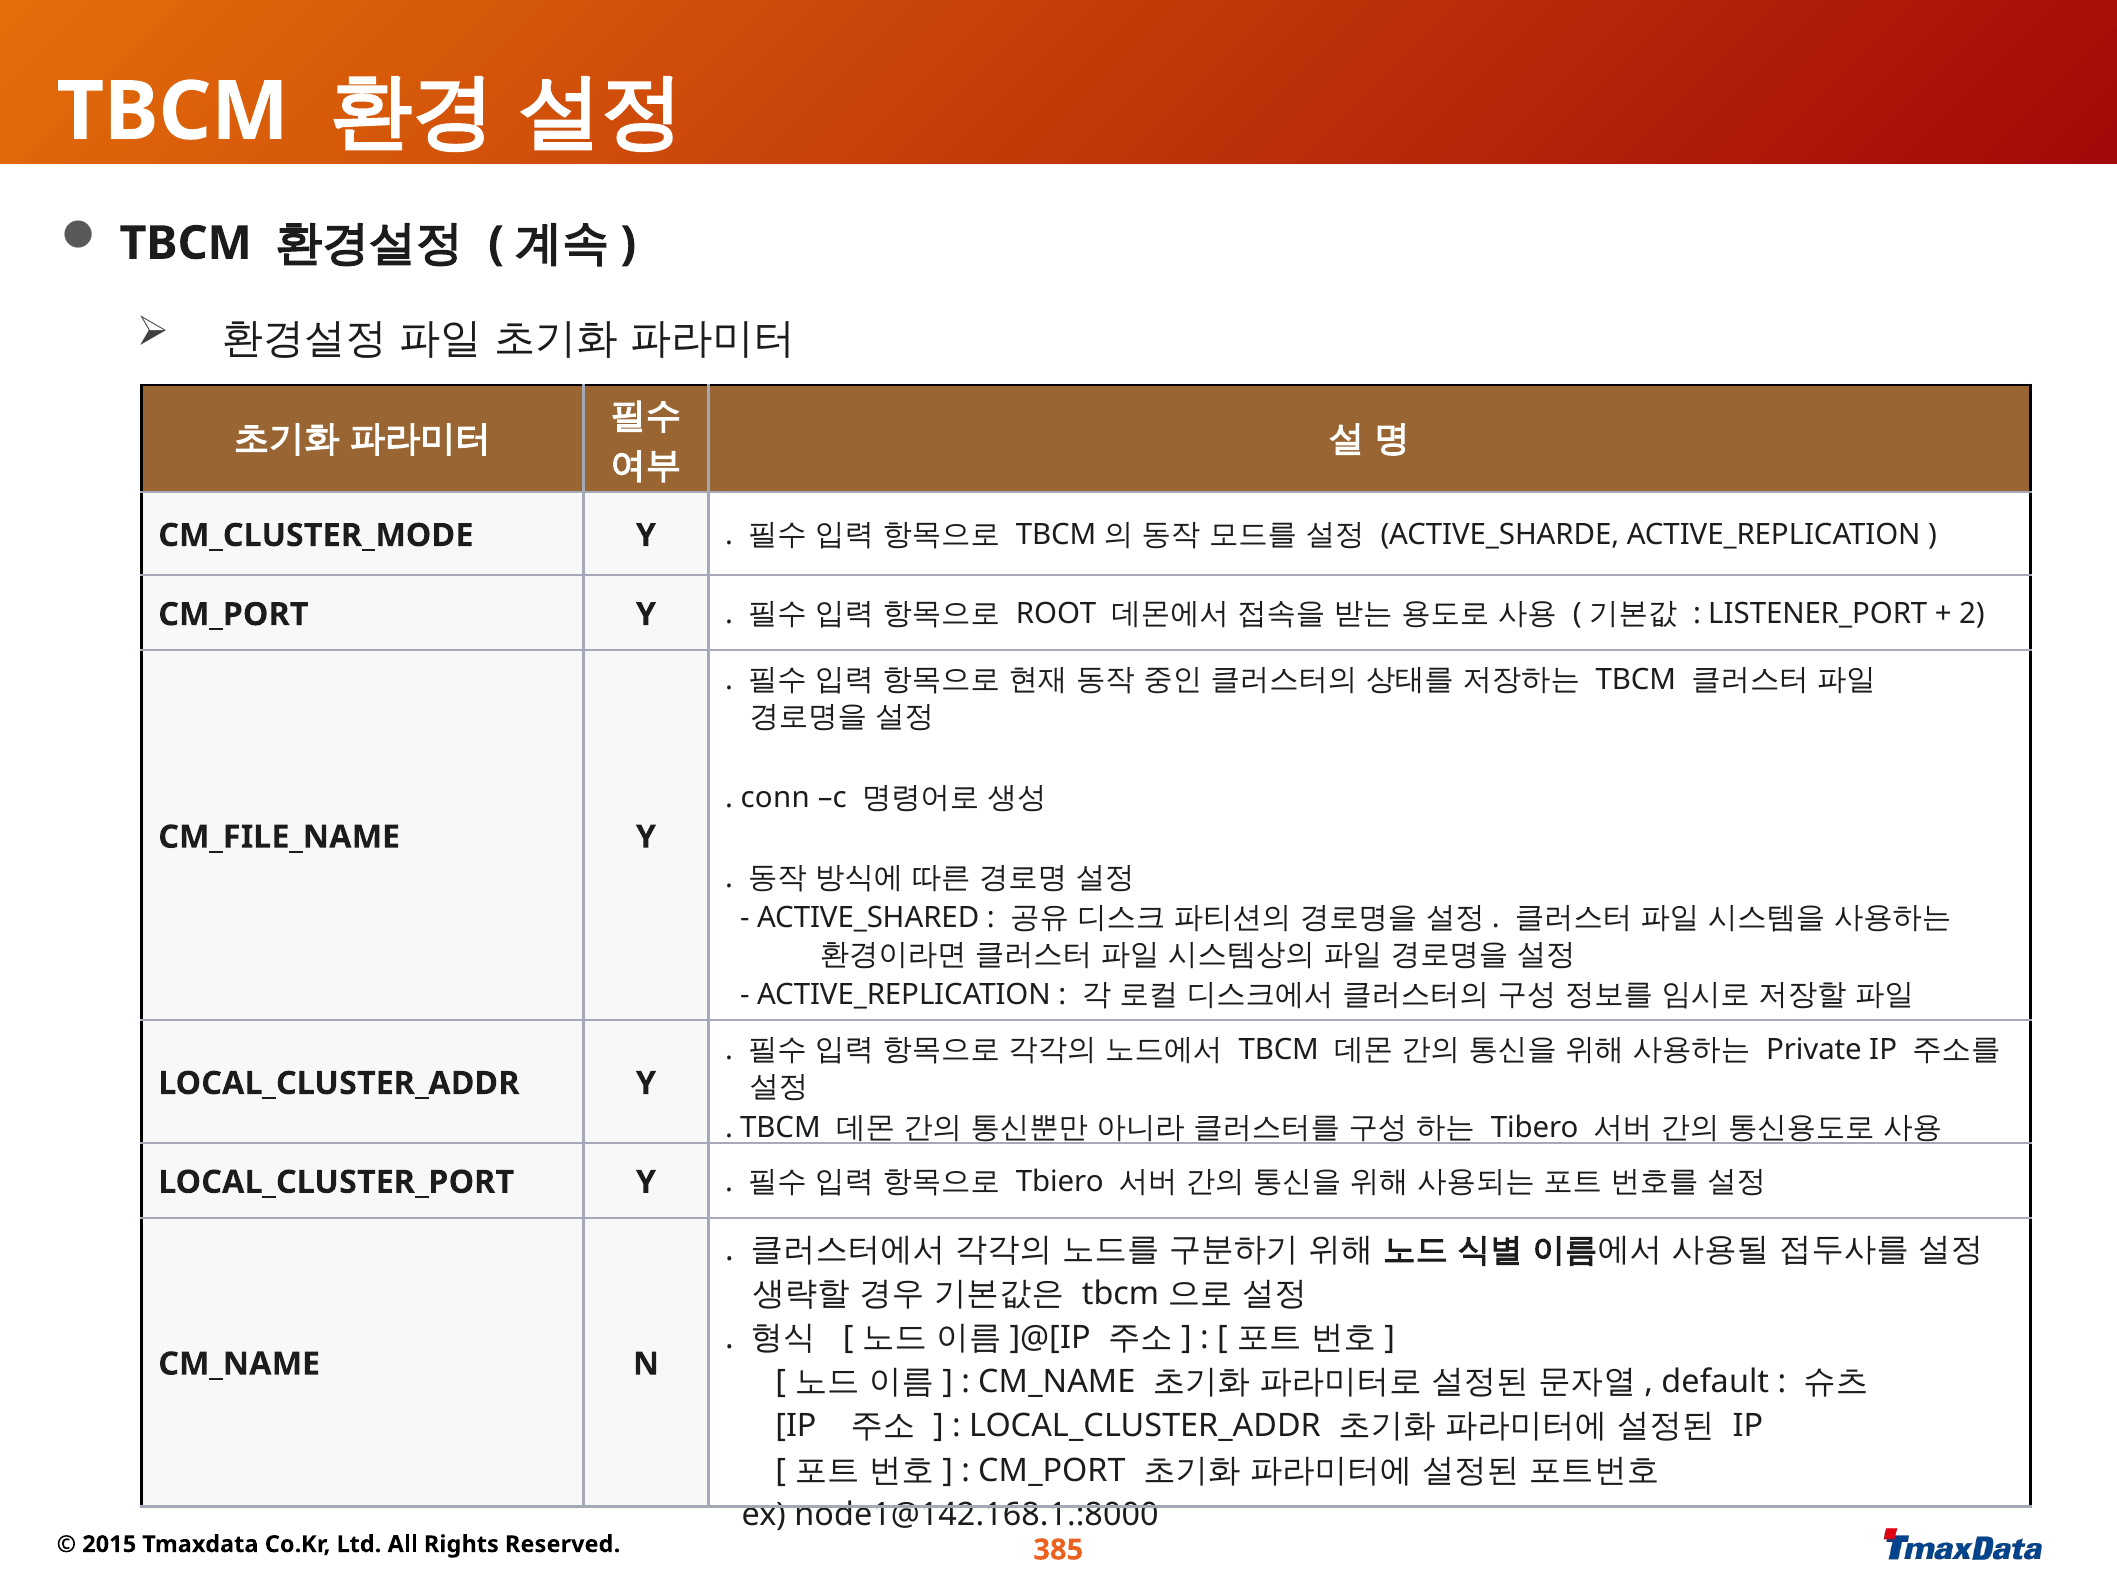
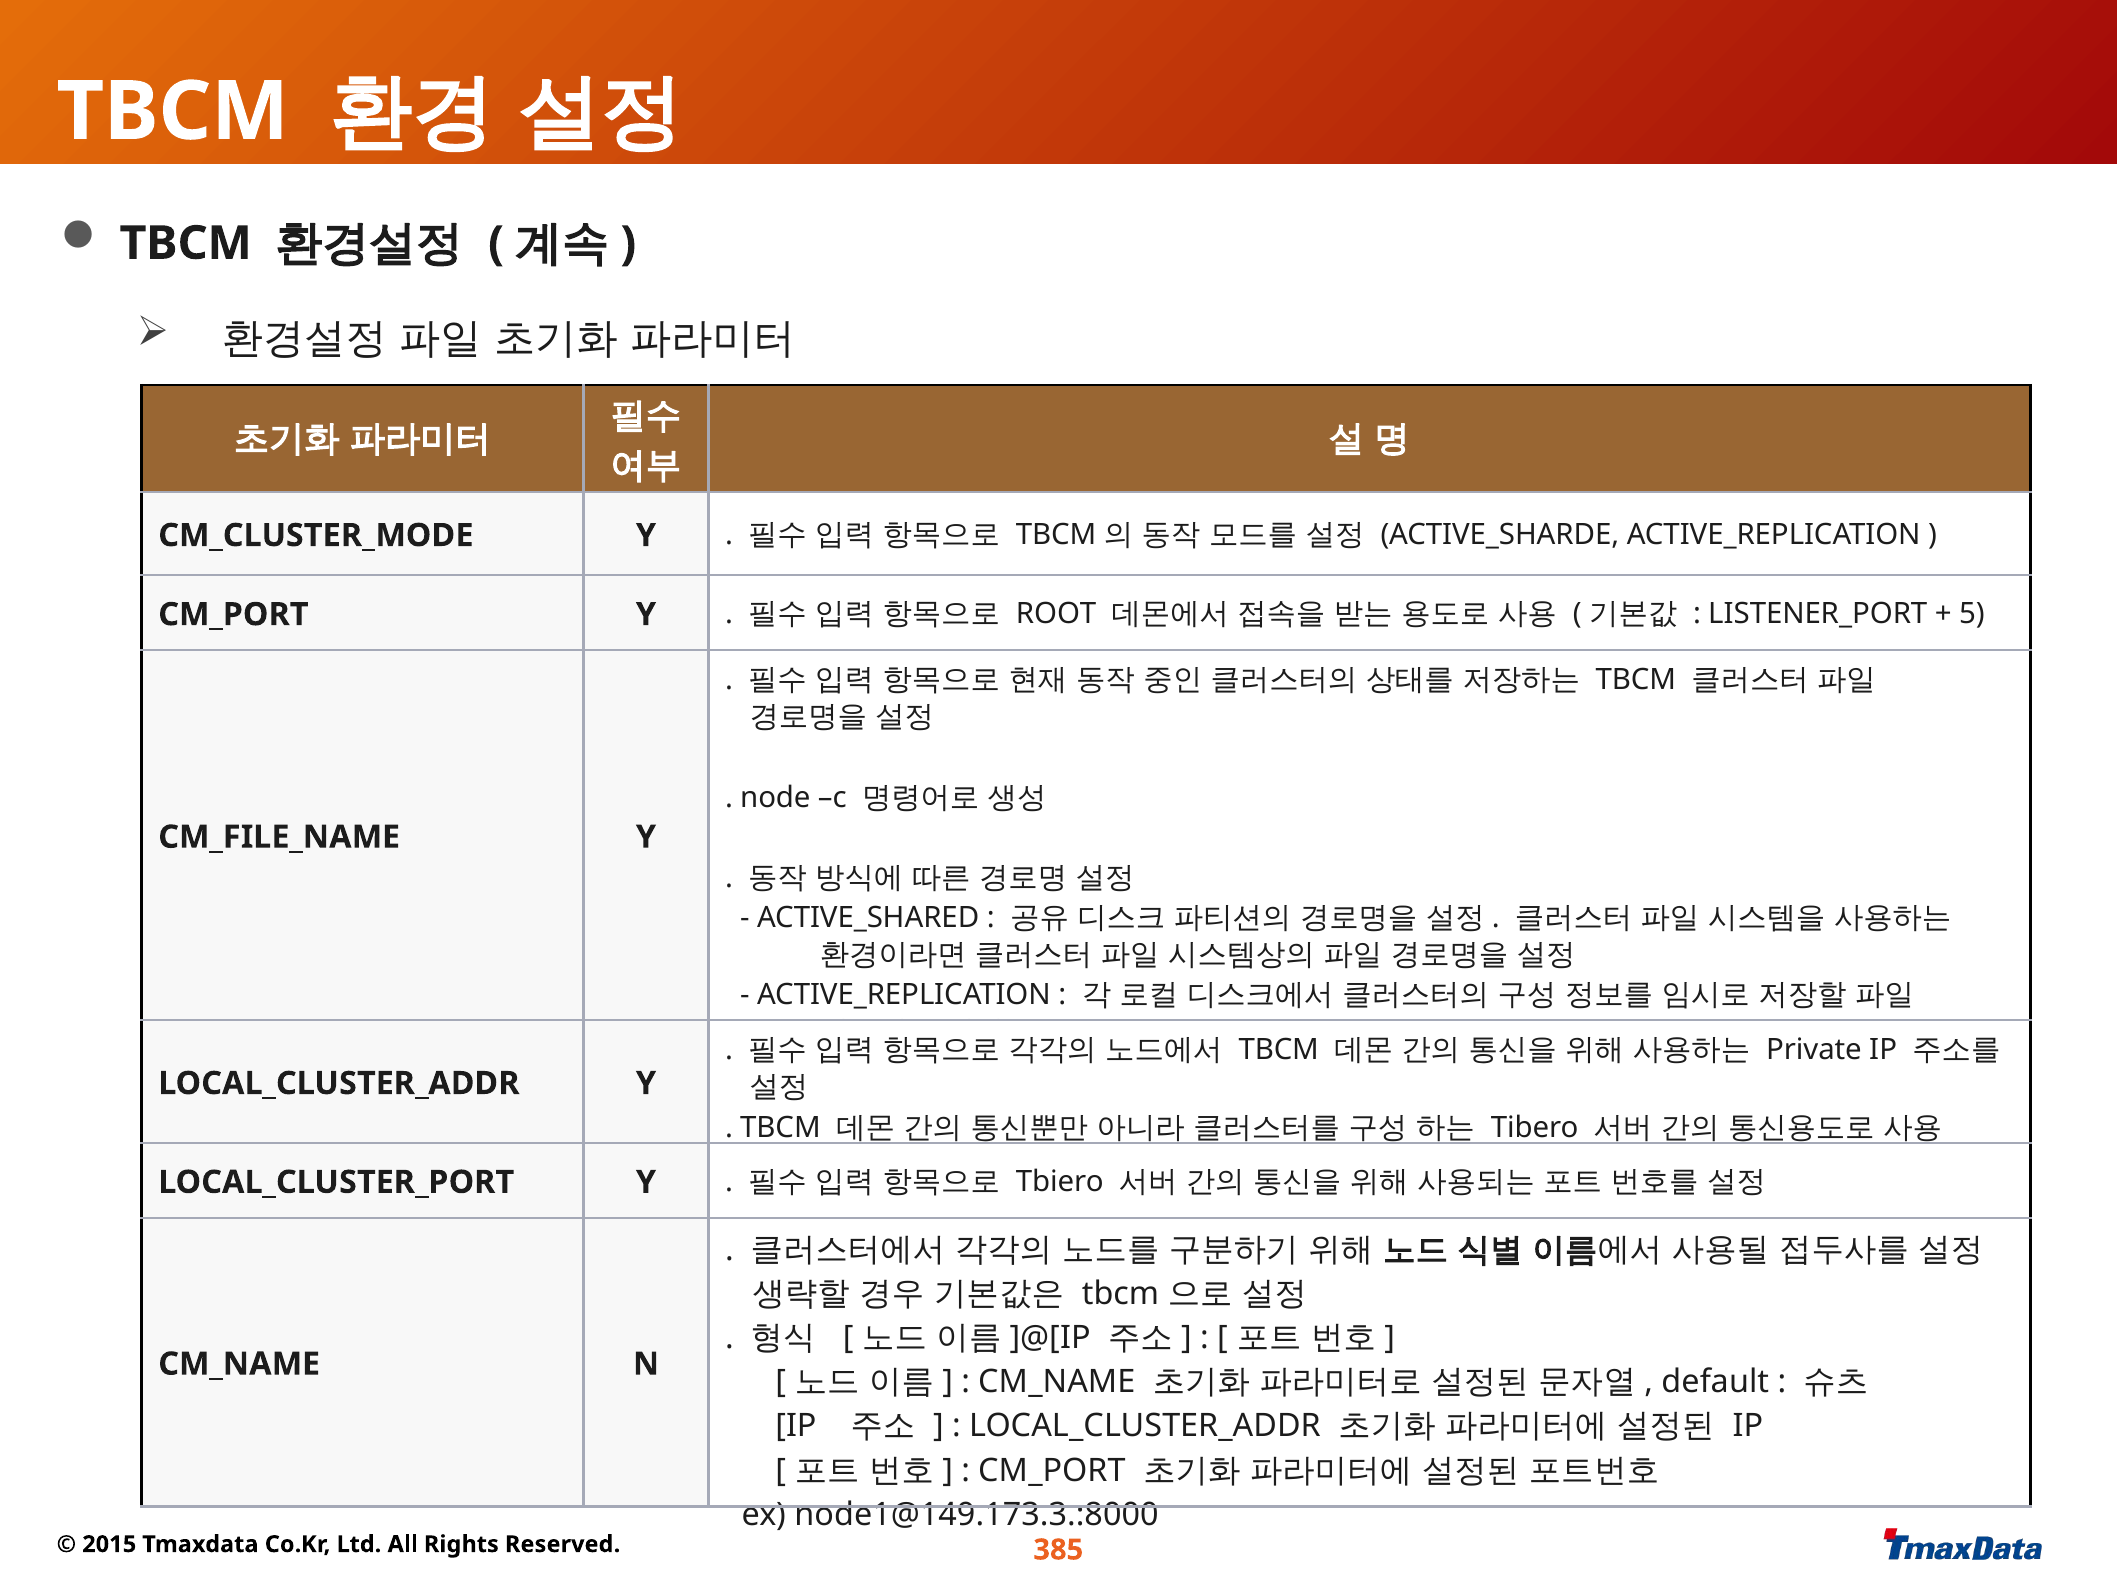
2: 2 -> 5 (1972, 615)
conn: conn -> node (775, 798)
node1@142.168.1.:8000: node1@142.168.1.:8000 -> node1@149.173.3.:8000 (977, 1515)
